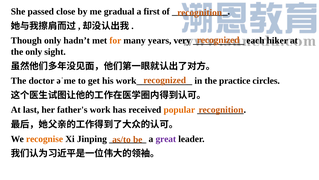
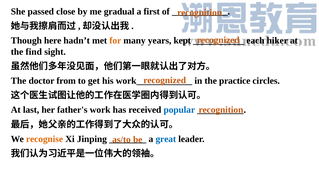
Though only: only -> here (53, 40)
very: very -> kept (182, 40)
the only: only -> find (34, 52)
əˈme: əˈme -> from (66, 81)
popular colour: orange -> blue (179, 110)
great colour: purple -> blue (166, 139)
